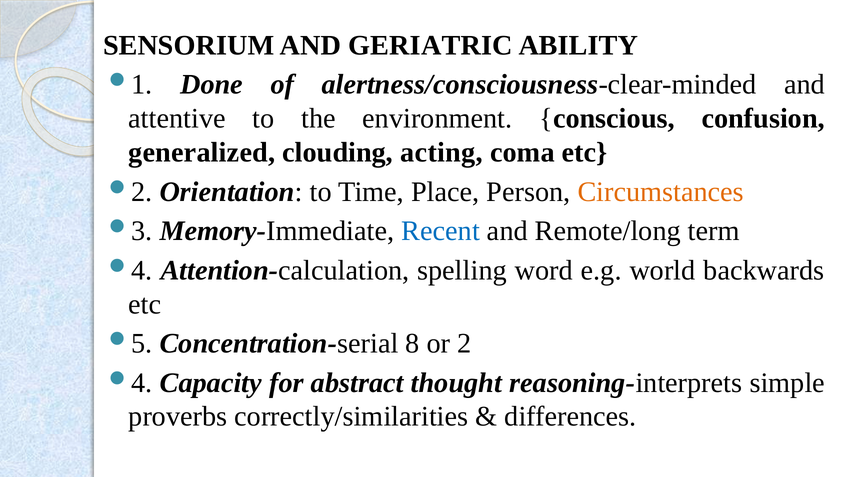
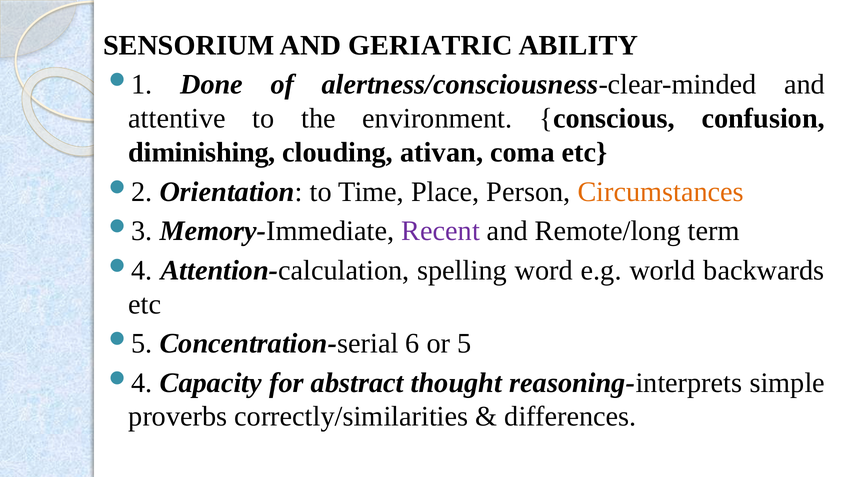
generalized: generalized -> diminishing (202, 152)
acting: acting -> ativan (442, 152)
Recent colour: blue -> purple (441, 231)
8: 8 -> 6 (412, 343)
2: 2 -> 5 (464, 343)
